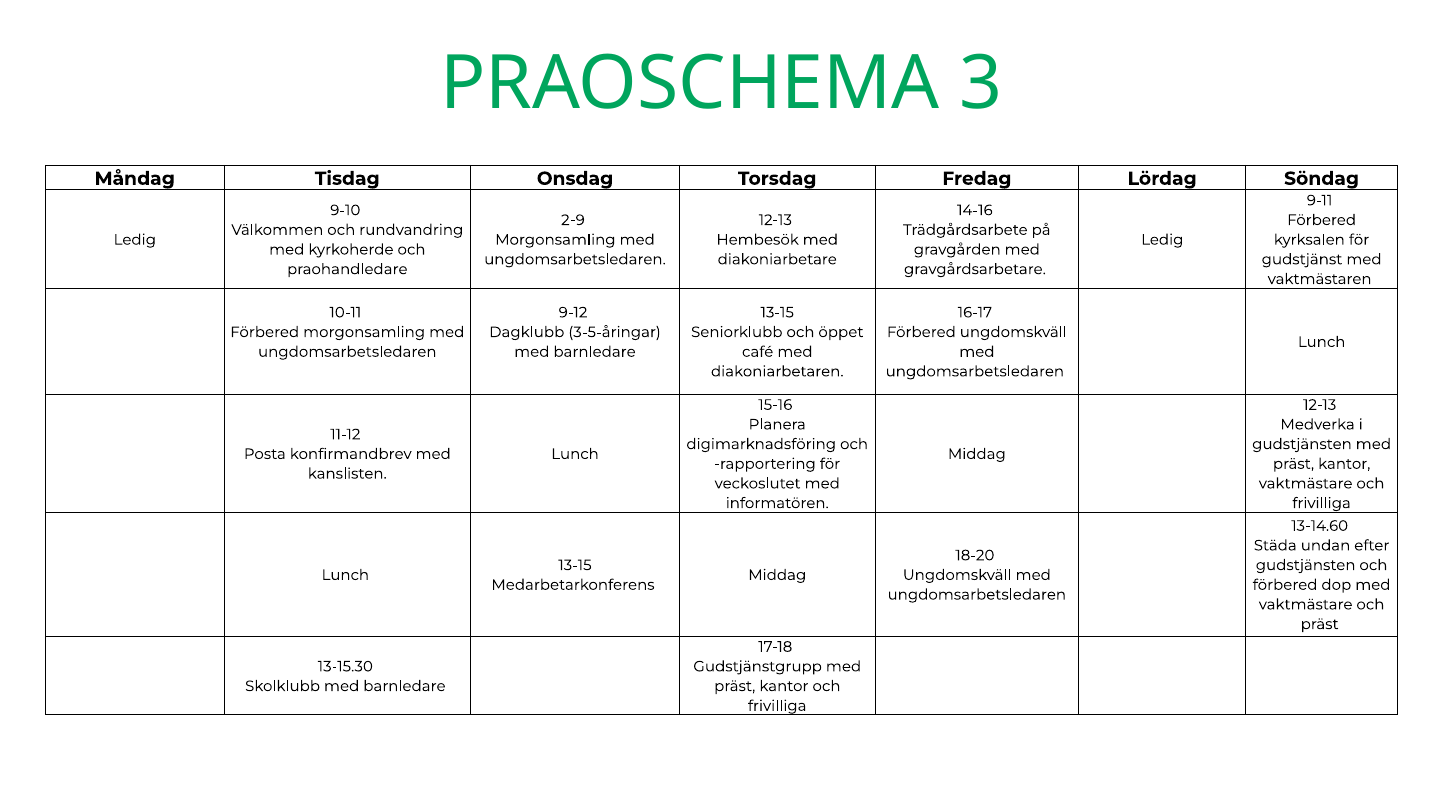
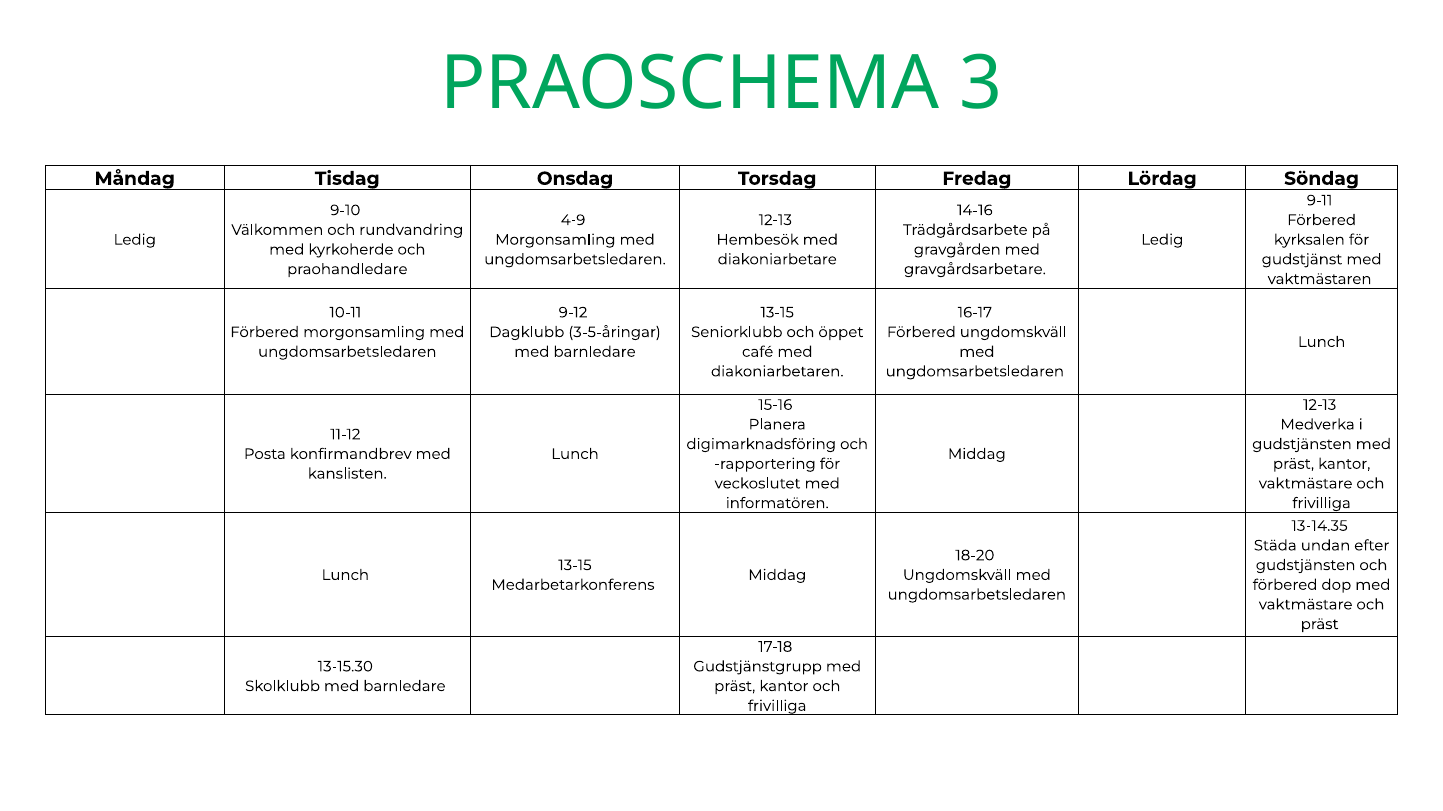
2-9: 2-9 -> 4-9 (573, 220)
13-14.60: 13-14.60 -> 13-14.35 (1320, 526)
